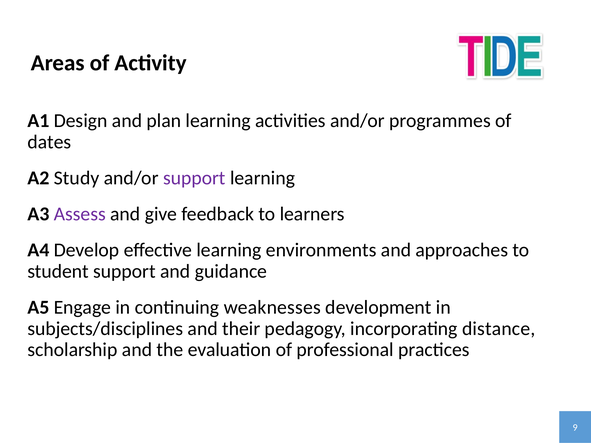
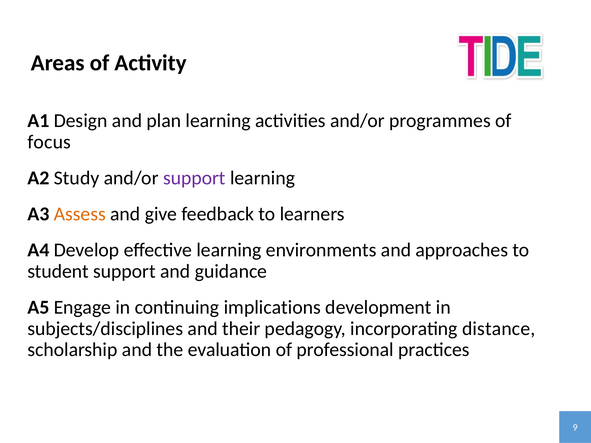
dates: dates -> focus (49, 142)
Assess colour: purple -> orange (80, 214)
weaknesses: weaknesses -> implications (272, 307)
